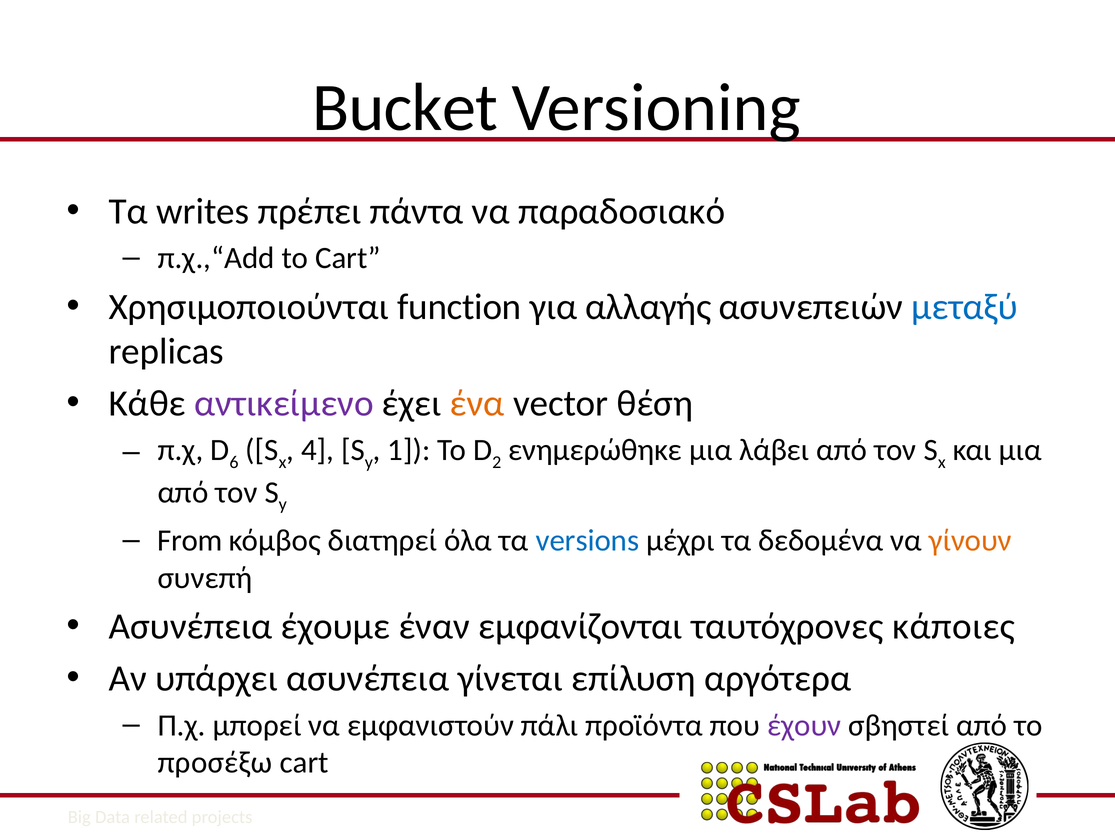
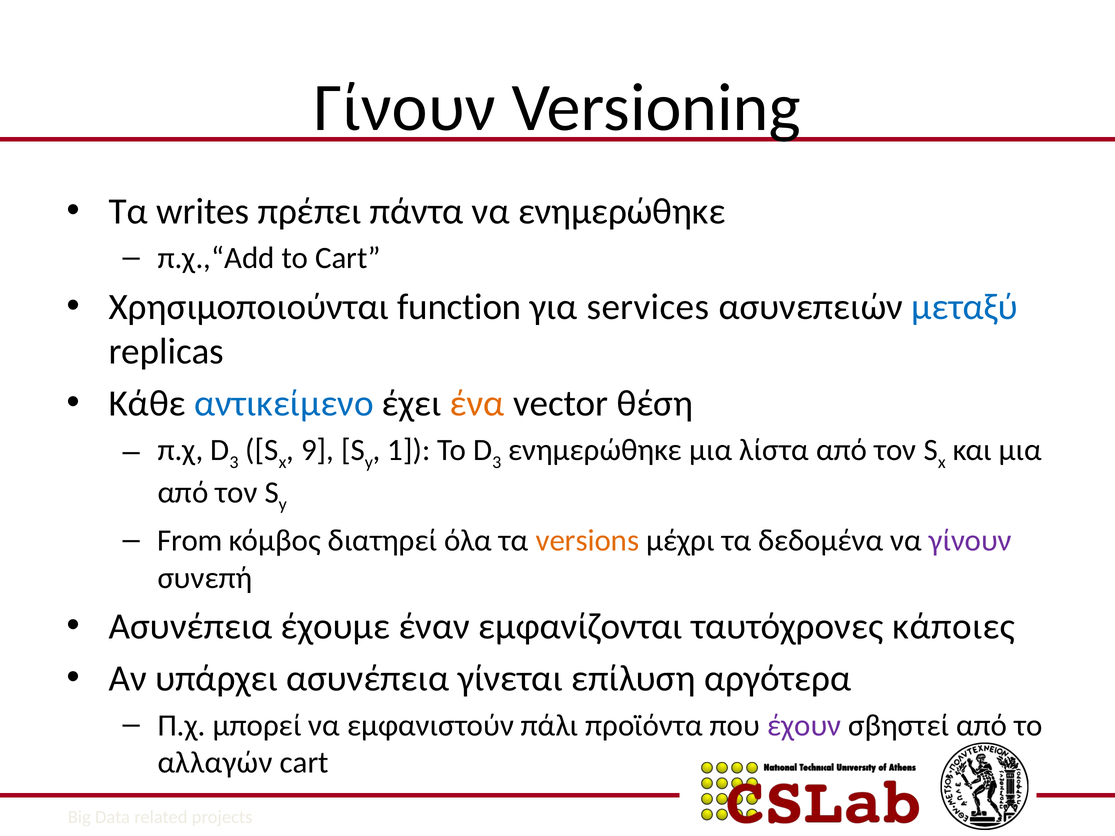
Bucket: Bucket -> Γίνουν (405, 108)
να παραδοσιακό: παραδοσιακό -> ενημερώθηκε (622, 212)
αλλαγής: αλλαγής -> services (648, 307)
αντικείμενο colour: purple -> blue (284, 404)
6: 6 -> 3 (234, 462)
4: 4 -> 9 (318, 450)
2: 2 -> 3 (497, 462)
λάβει: λάβει -> λίστα (774, 450)
versions colour: blue -> orange (587, 541)
γίνουν colour: orange -> purple (970, 541)
προσέξω: προσέξω -> αλλαγών (215, 763)
